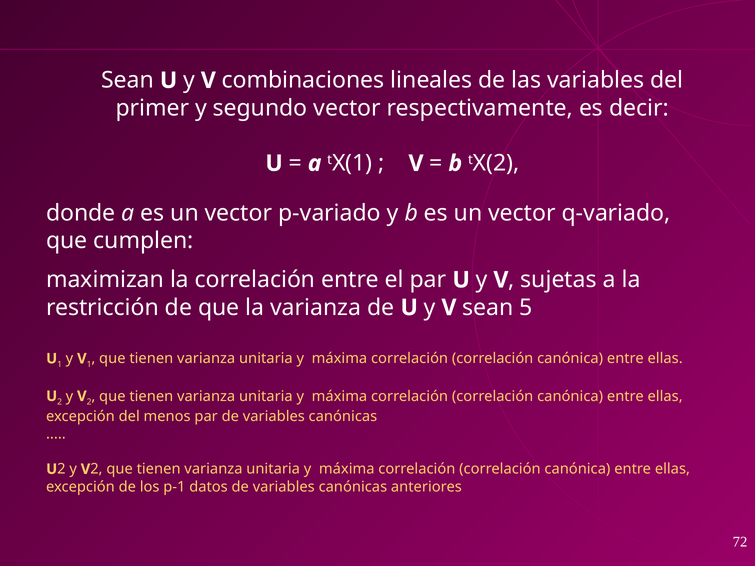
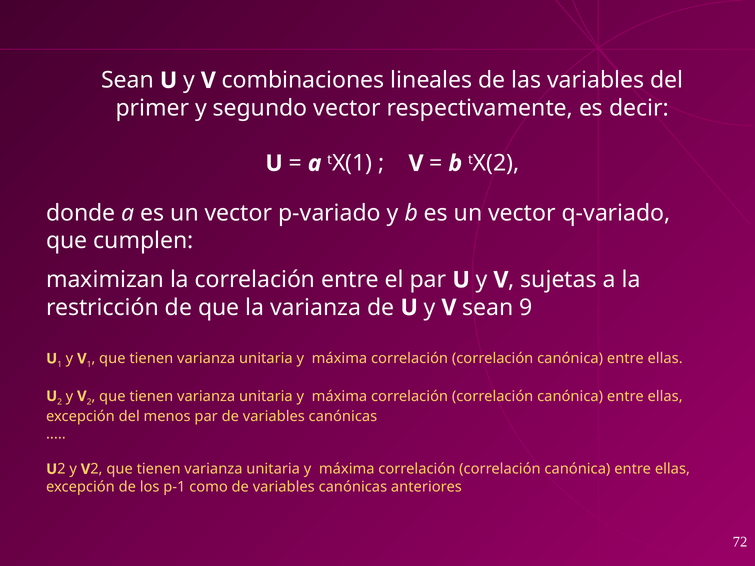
5: 5 -> 9 (526, 308)
datos: datos -> como (209, 487)
